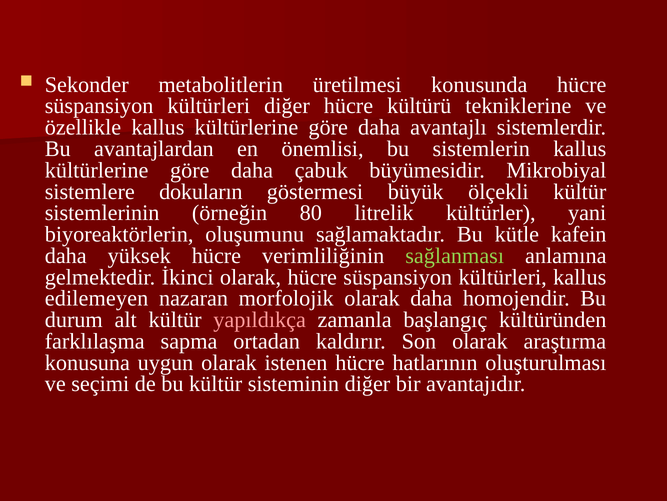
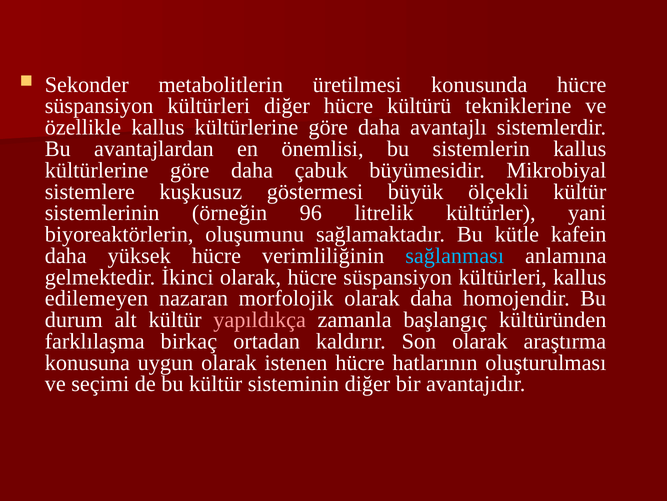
dokuların: dokuların -> kuşkusuz (201, 191)
80: 80 -> 96 (311, 213)
sağlanması colour: light green -> light blue (455, 255)
sapma: sapma -> birkaç (189, 341)
